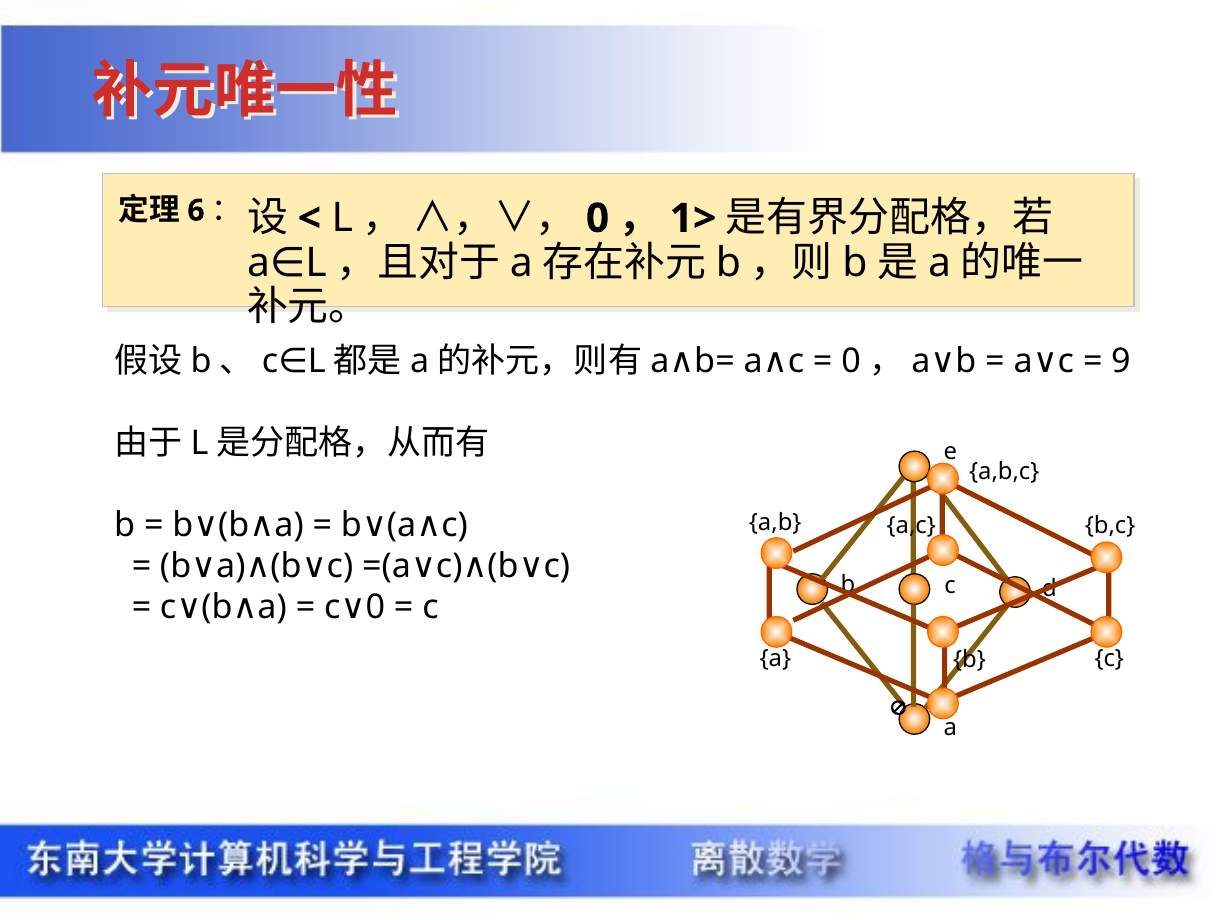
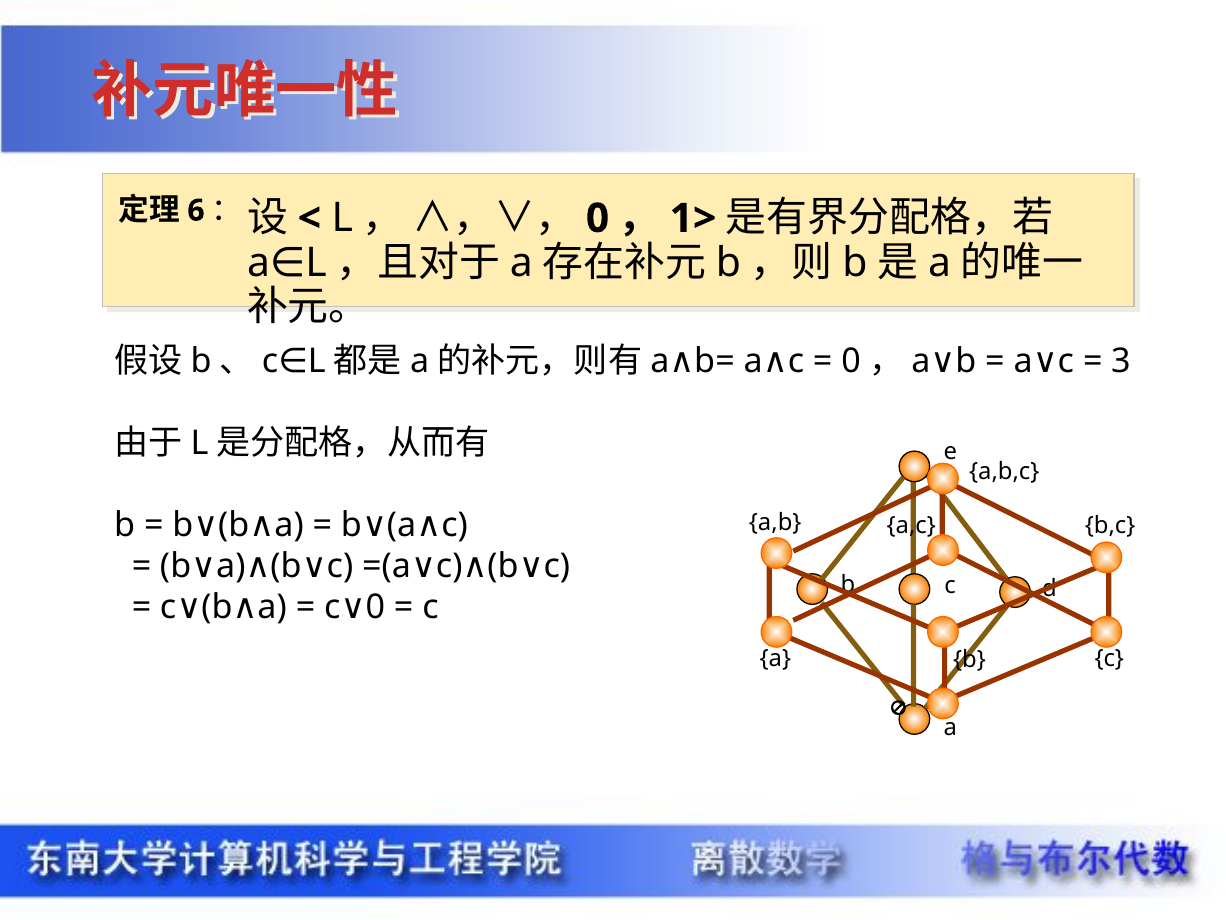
9: 9 -> 3 (1121, 361)
